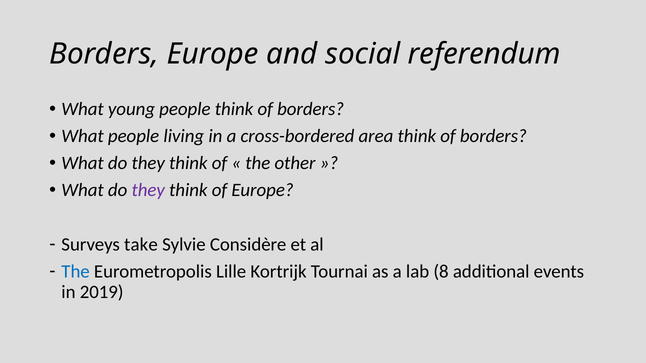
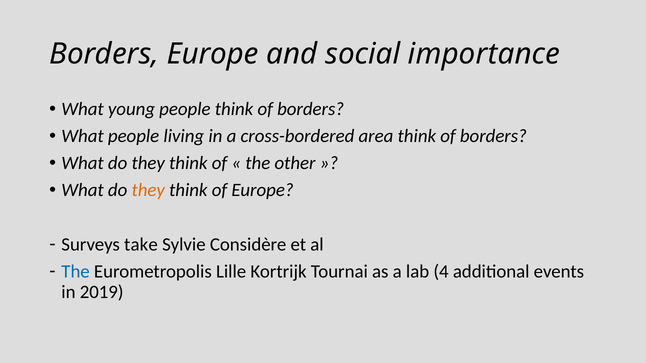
referendum: referendum -> importance (484, 54)
they colour: purple -> orange (148, 190)
8: 8 -> 4 (441, 272)
